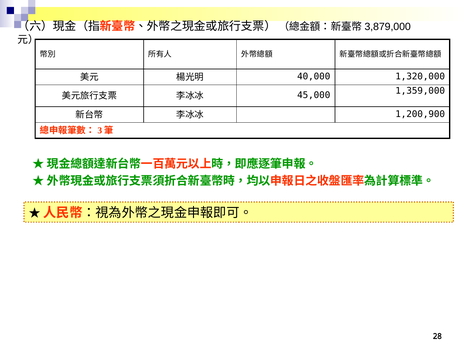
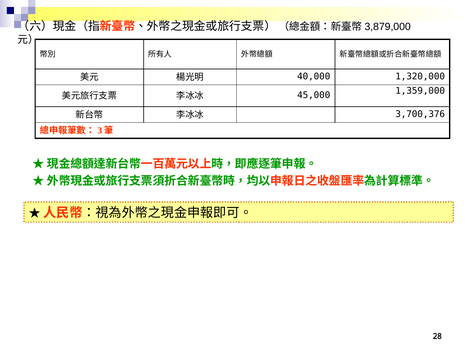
1,200,900: 1,200,900 -> 3,700,376 (420, 114)
